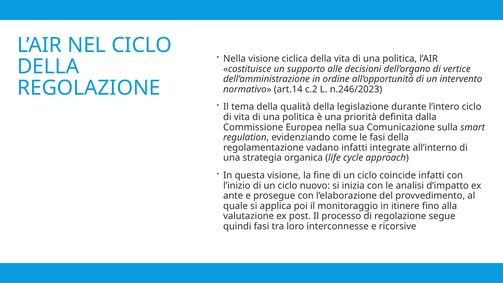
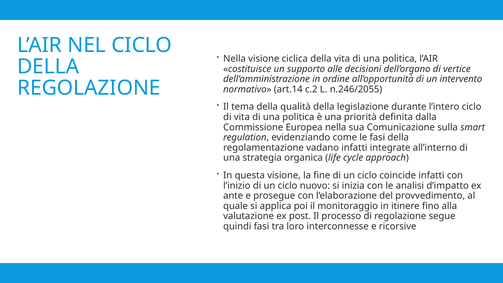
n.246/2023: n.246/2023 -> n.246/2055 (356, 89)
